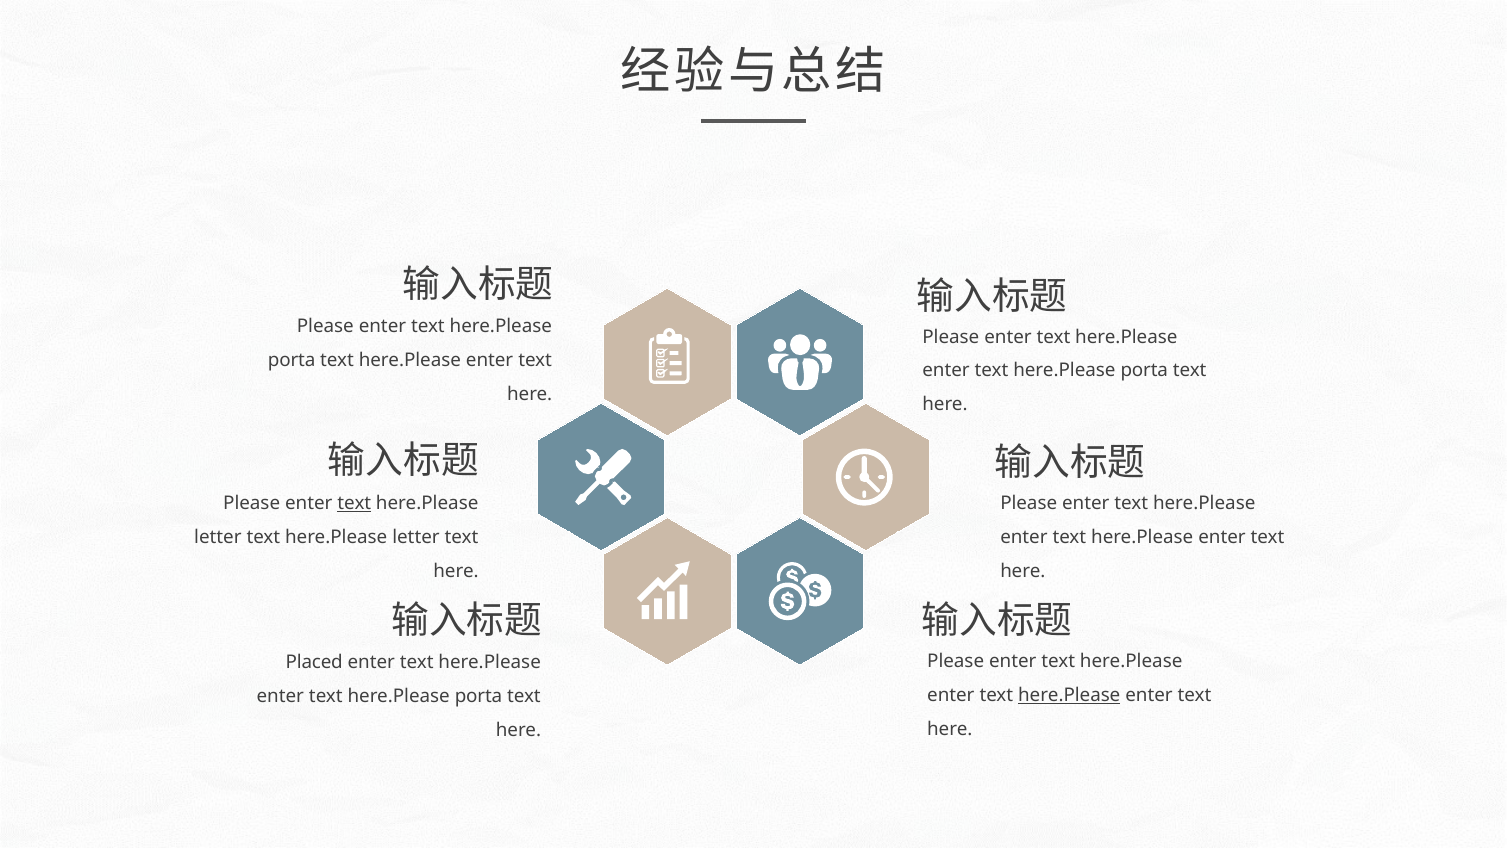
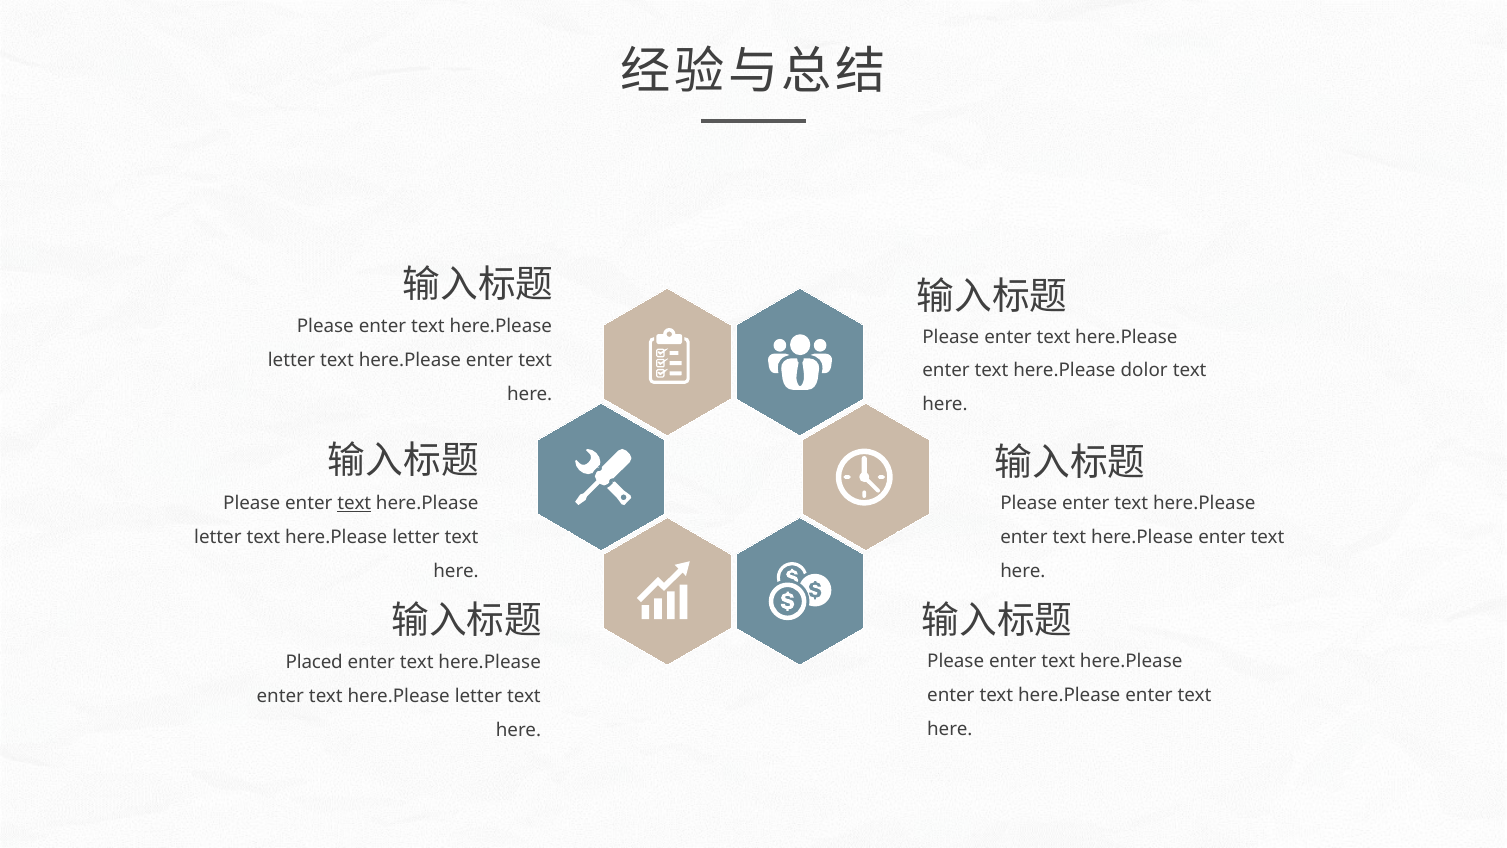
porta: porta -> letter (292, 360)
porta: porta -> dolor (1144, 371)
here.Please underline: present -> none (1069, 695)
porta: porta -> letter (478, 696)
